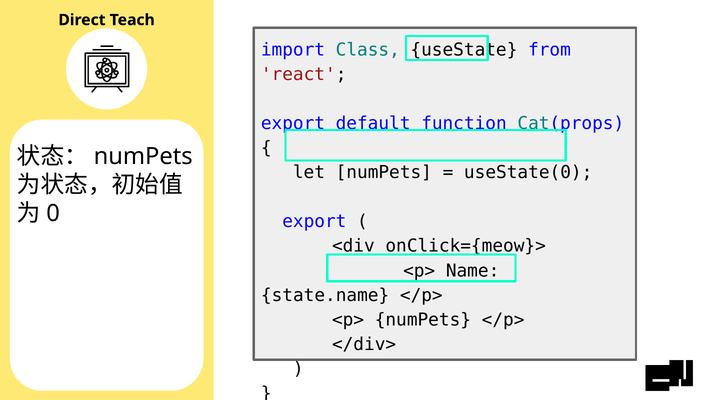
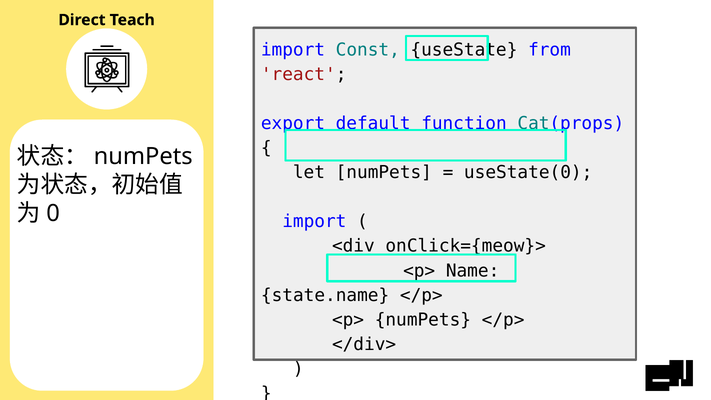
Class: Class -> Const (368, 50)
export: export -> import (314, 222)
